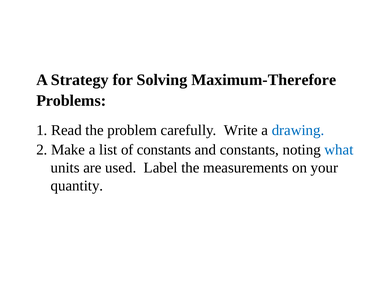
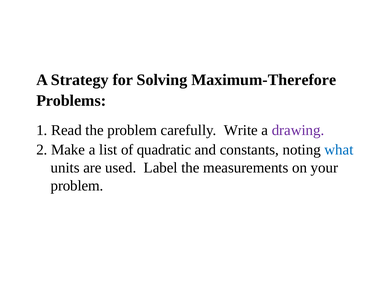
drawing colour: blue -> purple (298, 130)
of constants: constants -> quadratic (164, 150)
quantity: quantity -> problem (77, 186)
